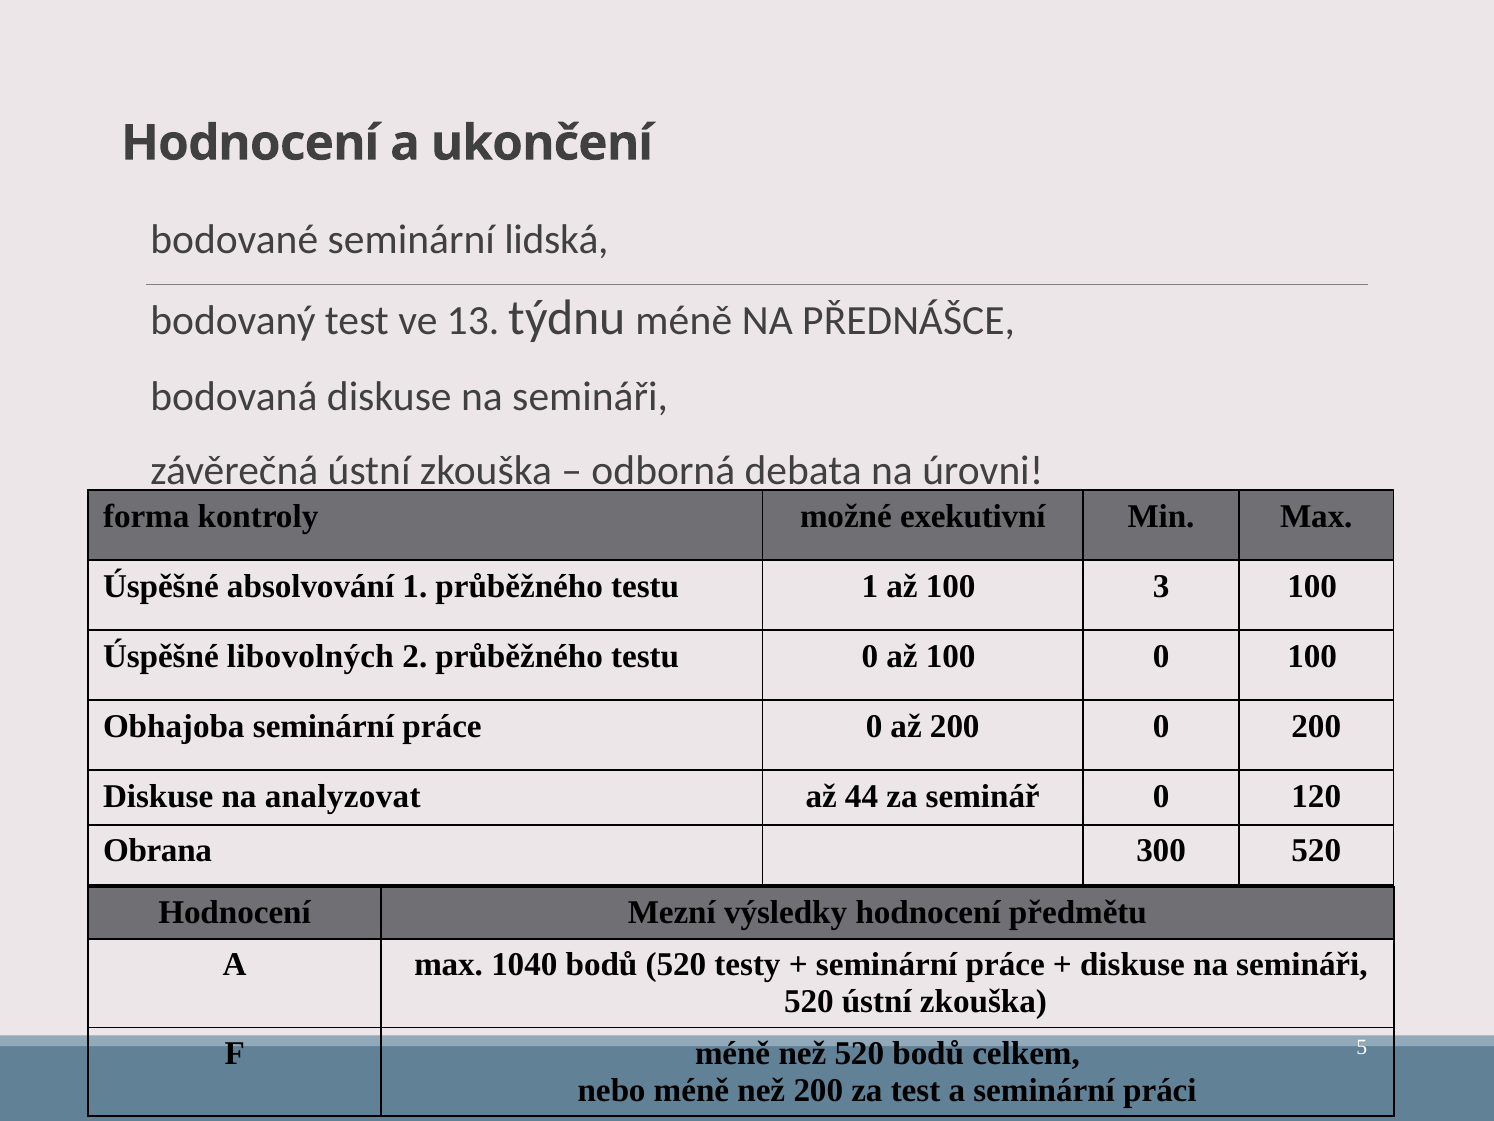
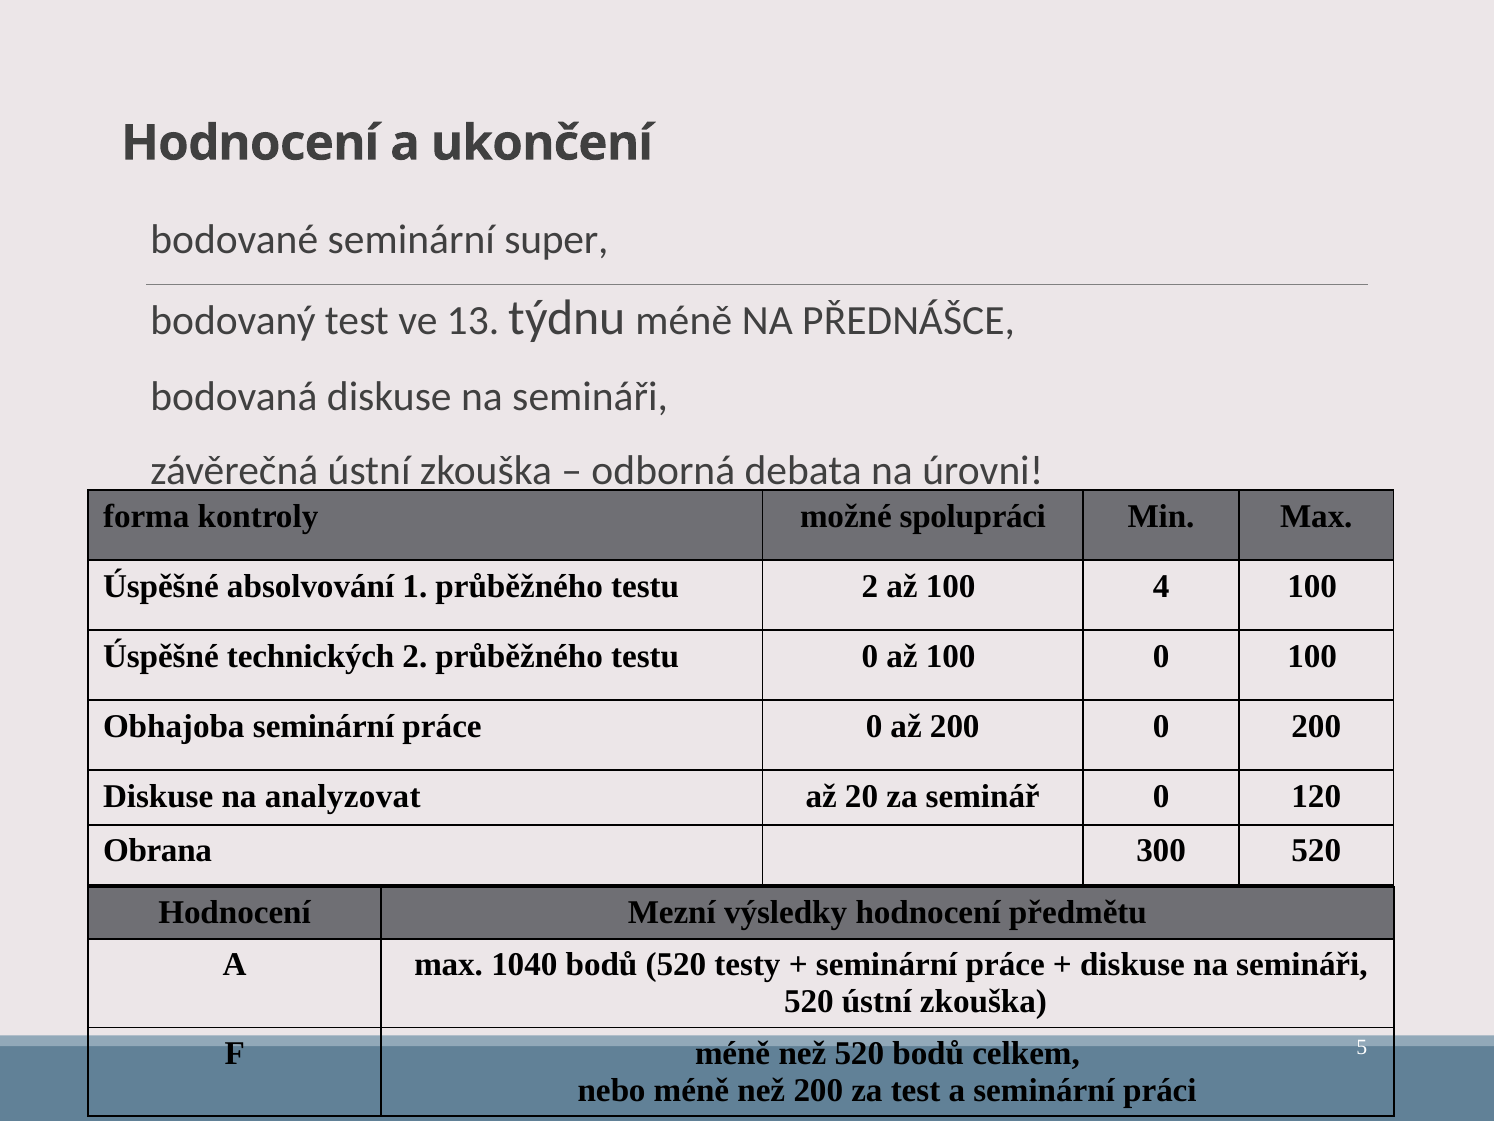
lidská: lidská -> super (556, 240)
exekutivní: exekutivní -> spolupráci (973, 516)
testu 1: 1 -> 2 (870, 586)
3: 3 -> 4 (1161, 586)
libovolných: libovolných -> technických (311, 656)
44: 44 -> 20 (862, 796)
